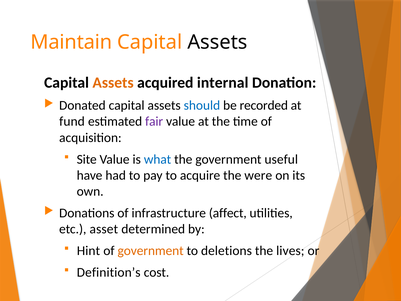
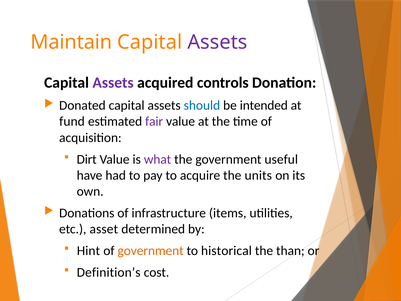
Assets colour: black -> purple (218, 42)
Assets colour: orange -> purple (113, 83)
internal: internal -> controls (223, 83)
recorded: recorded -> intended (264, 105)
Site: Site -> Dirt (87, 159)
what colour: blue -> purple (158, 159)
were: were -> units (258, 175)
affect: affect -> items (228, 213)
deletions: deletions -> historical (226, 250)
lives: lives -> than (290, 250)
